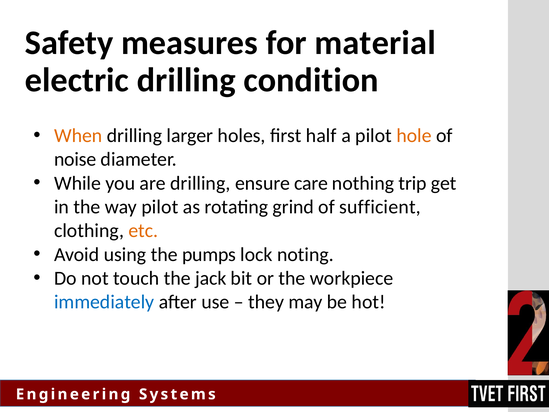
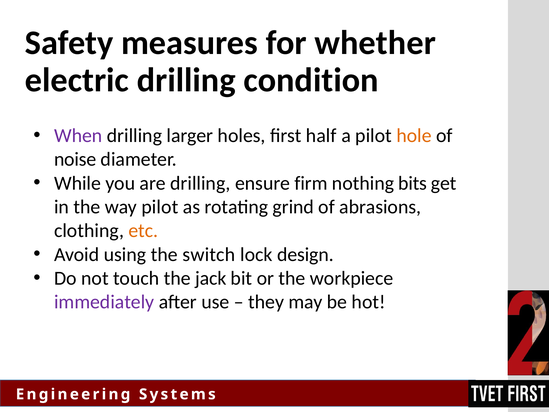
material: material -> whether (375, 43)
When colour: orange -> purple (78, 135)
care: care -> firm (311, 183)
trip: trip -> bits (413, 183)
sufficient: sufficient -> abrasions (380, 207)
pumps: pumps -> switch (209, 254)
noting: noting -> design (305, 254)
immediately colour: blue -> purple (104, 302)
